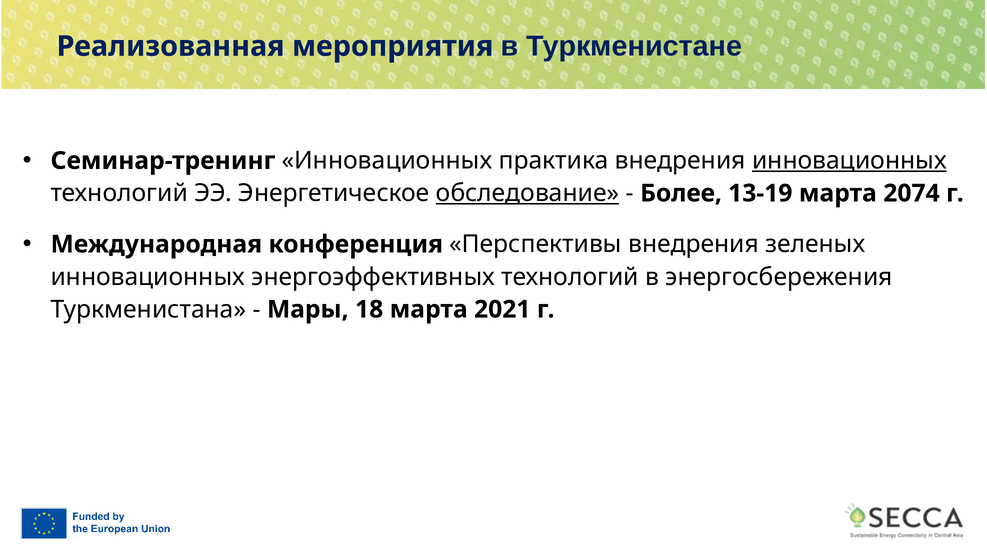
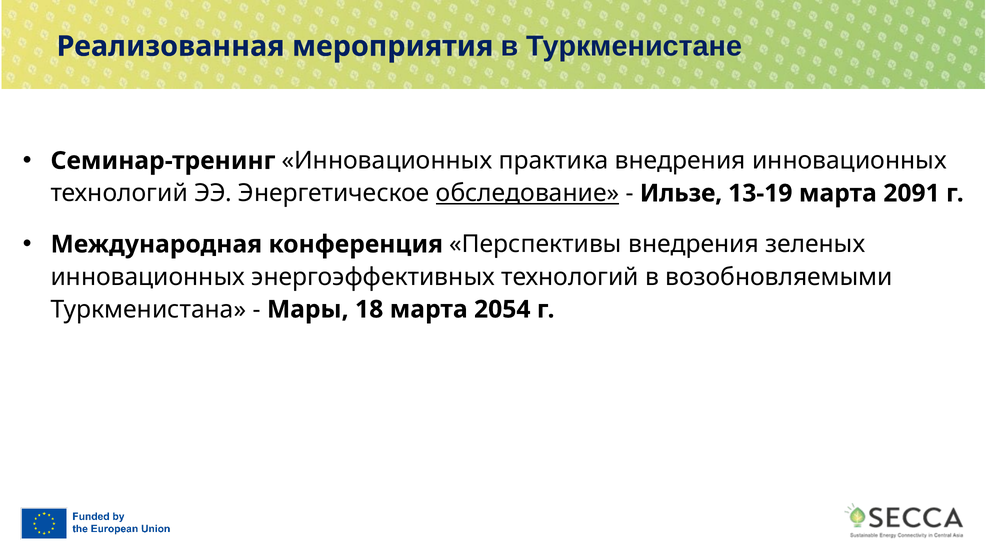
инновационных underline: present -> none (849, 161)
Более: Более -> Ильзе (681, 193)
2074: 2074 -> 2091 (911, 193)
энергосбережения: энергосбережения -> возобновляемыми (779, 277)
2021: 2021 -> 2054 (502, 310)
